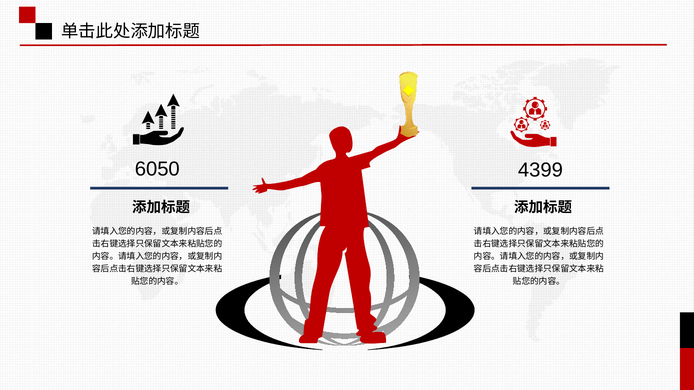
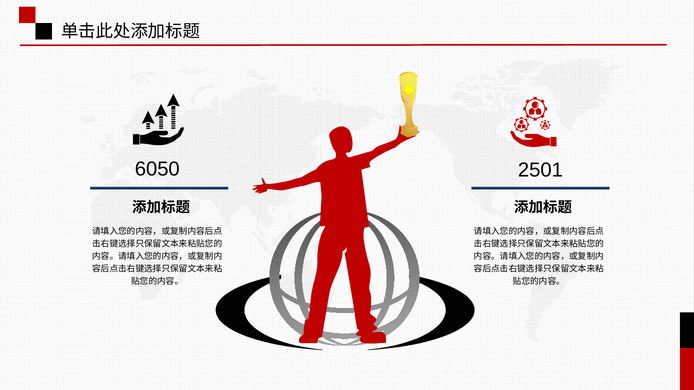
4399: 4399 -> 2501 (540, 170)
